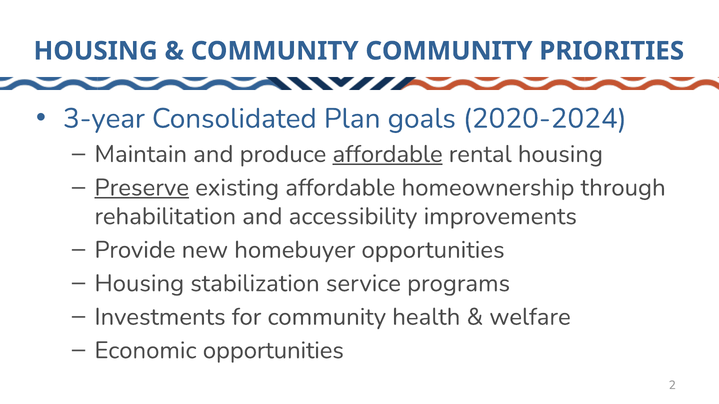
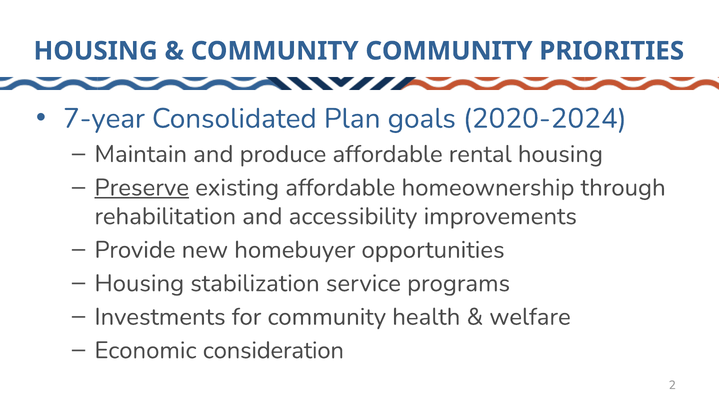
3-year: 3-year -> 7-year (104, 119)
affordable underline: present -> none (388, 154)
Economic opportunities: opportunities -> consideration (273, 351)
